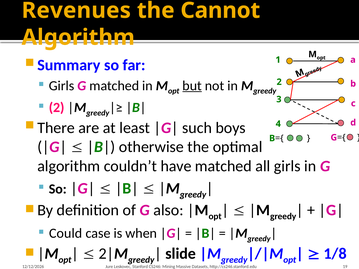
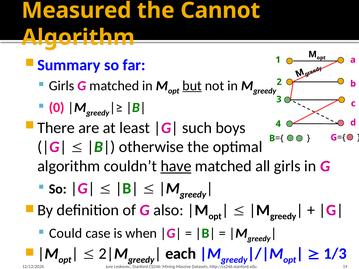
Revenues: Revenues -> Measured (76, 10)
2: 2 -> 0 (57, 108)
have underline: none -> present (176, 166)
slide: slide -> each (181, 254)
1/8: 1/8 -> 1/3 (335, 254)
